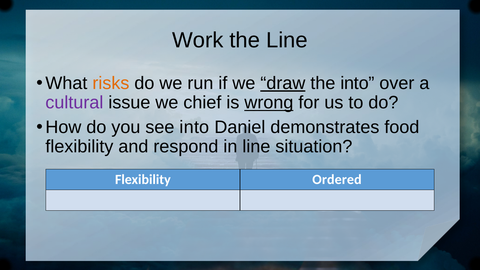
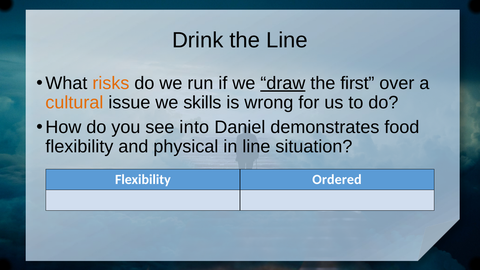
Work: Work -> Drink (198, 40)
the into: into -> first (357, 83)
cultural colour: purple -> orange (75, 103)
chief: chief -> skills (203, 103)
wrong underline: present -> none (269, 103)
respond: respond -> physical (186, 147)
